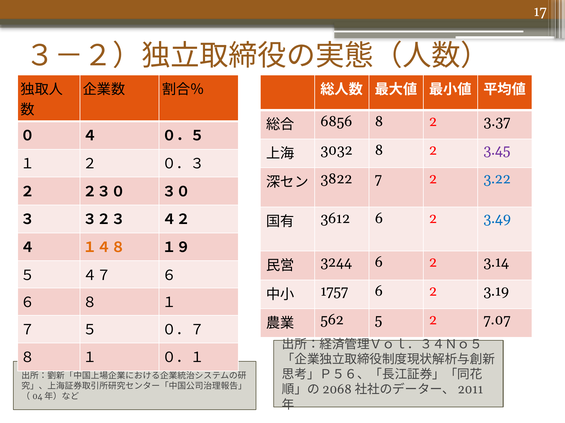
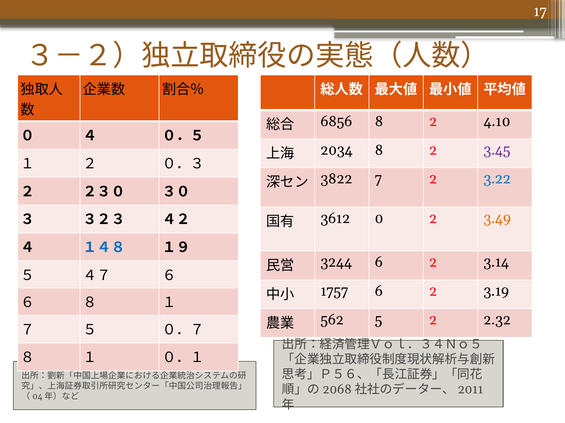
3.37: 3.37 -> 4.10 (497, 122)
3032: 3032 -> 2034 (337, 150)
3612 6: 6 -> 0 (379, 219)
3.49 colour: blue -> orange (497, 219)
１４８ colour: orange -> blue (104, 248)
7.07: 7.07 -> 2.32 (497, 320)
